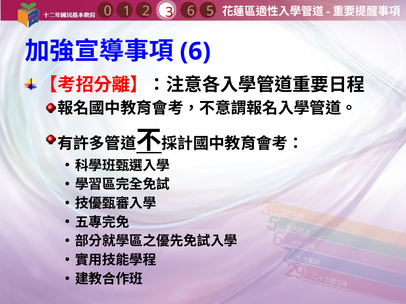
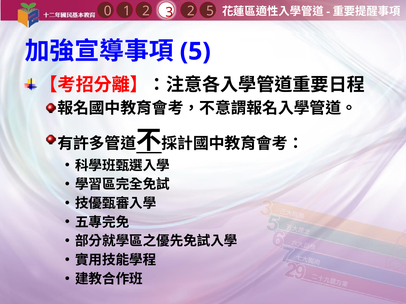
1 6: 6 -> 2 (191, 11)
6: 6 -> 5 (195, 51)
